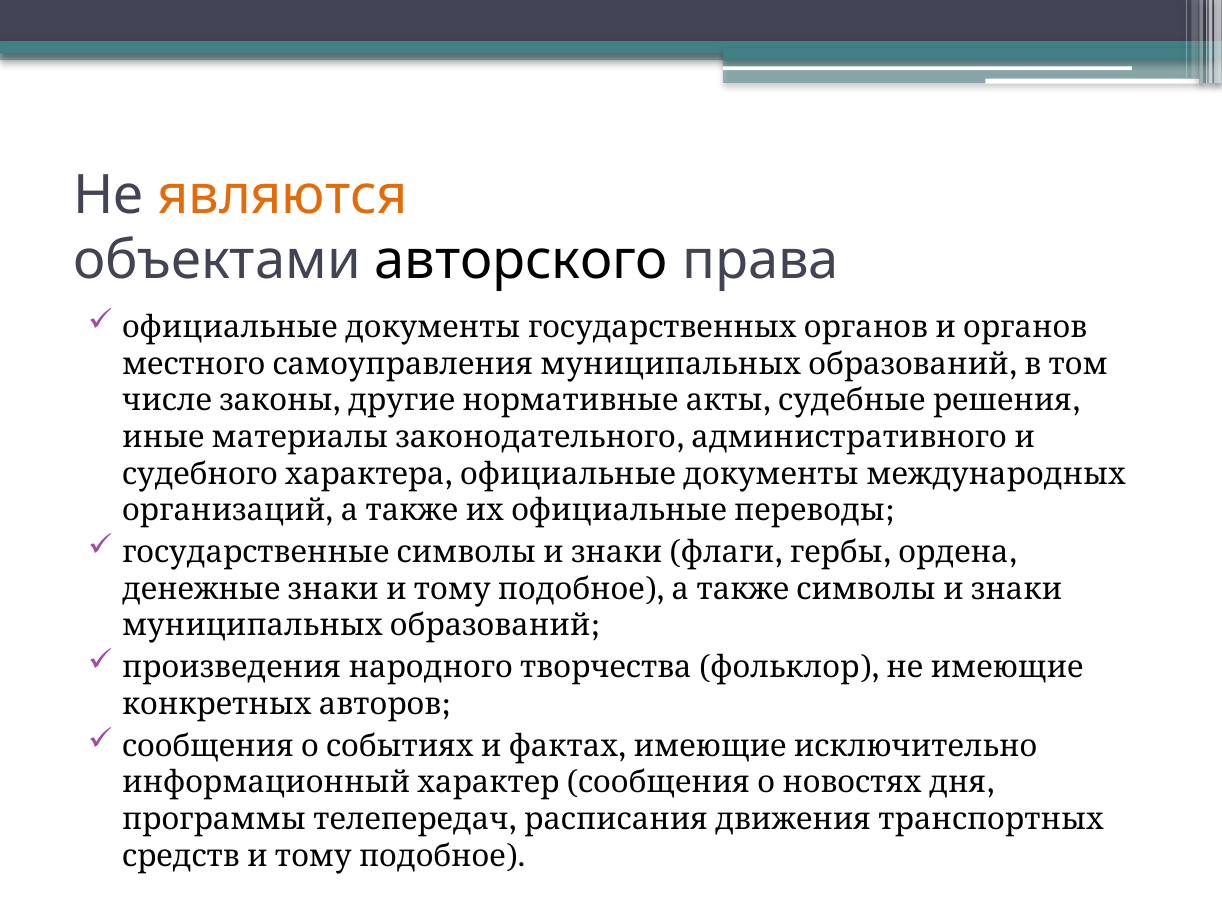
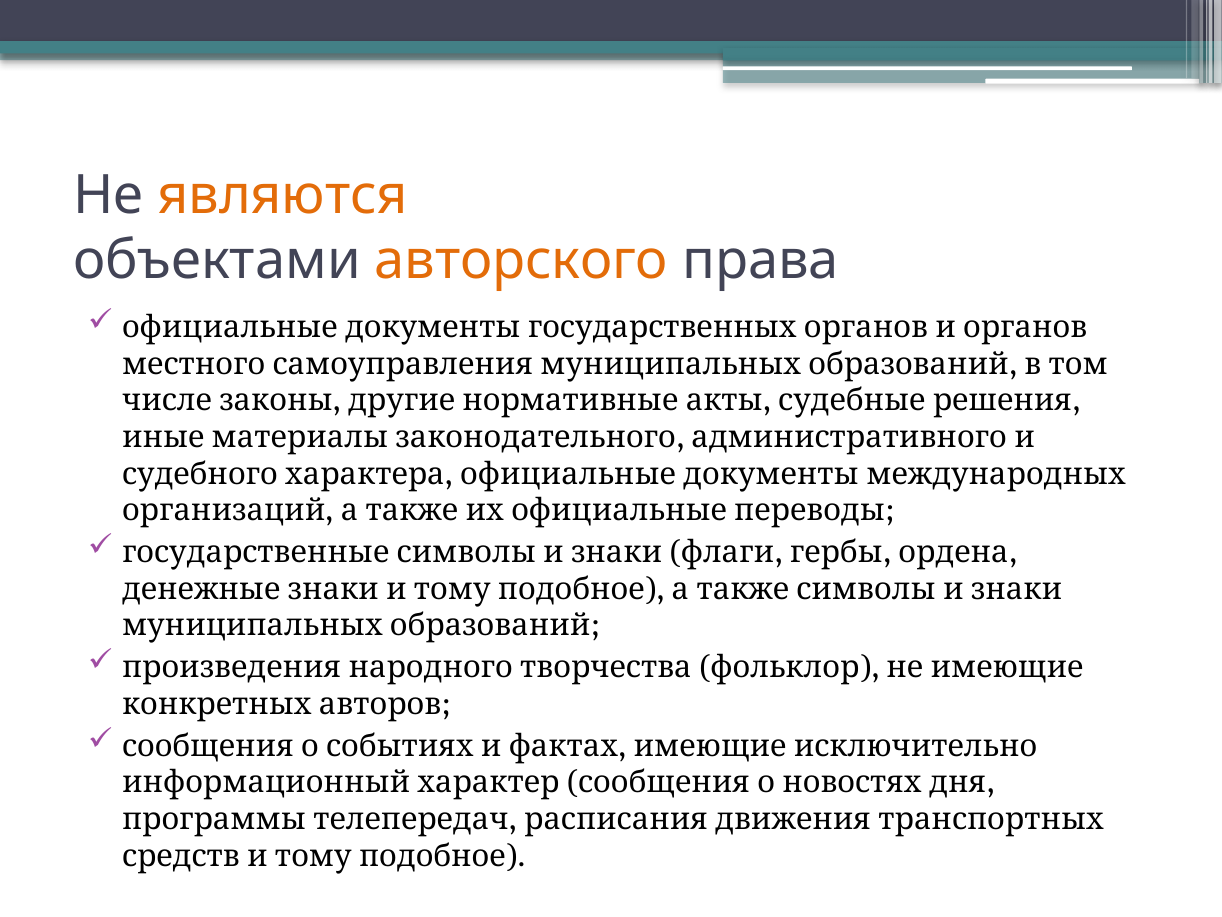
авторского colour: black -> orange (522, 260)
